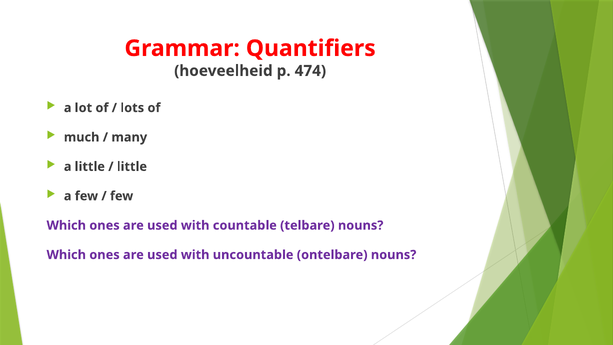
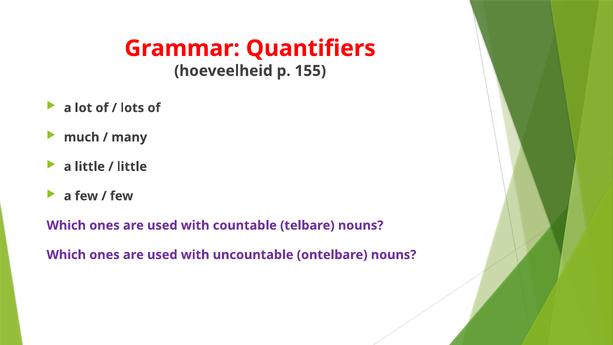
474: 474 -> 155 (310, 71)
